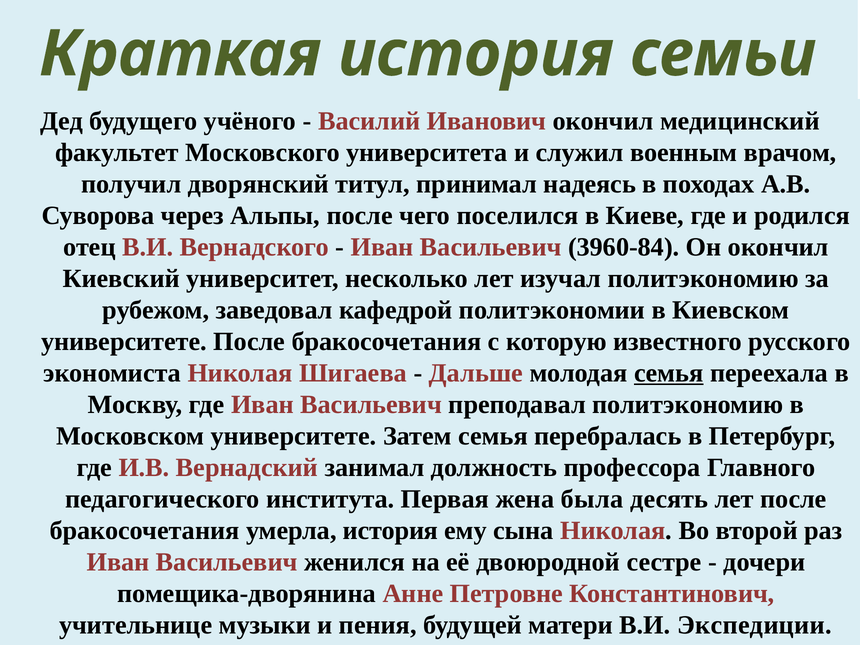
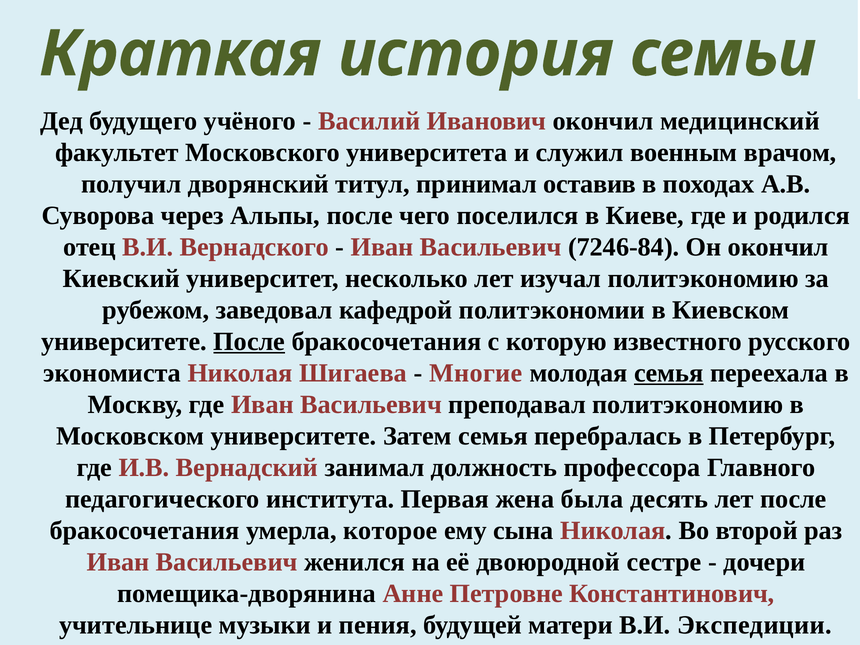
надеясь: надеясь -> оставив (590, 184)
3960-84: 3960-84 -> 7246-84 (624, 247)
После underline: none -> present (249, 342)
Дальше: Дальше -> Многие (476, 373)
умерла история: история -> которое (390, 531)
